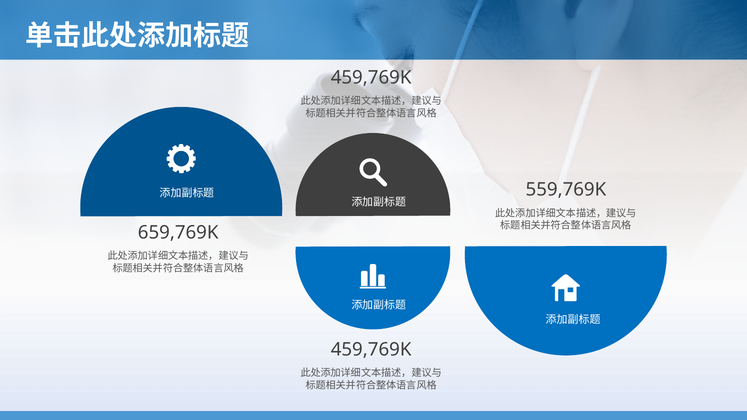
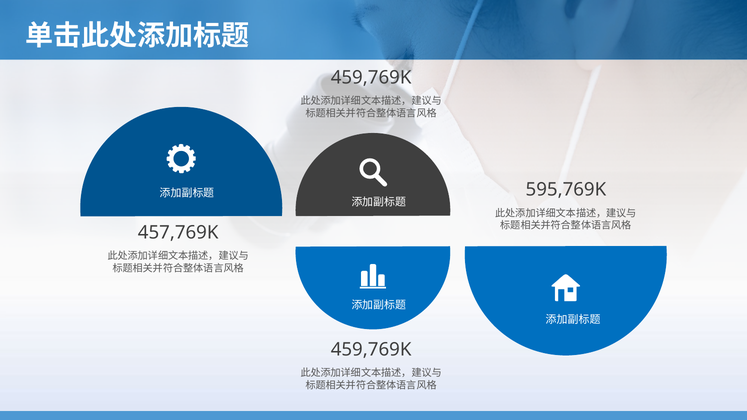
559,769K: 559,769K -> 595,769K (566, 190)
659,769K: 659,769K -> 457,769K (178, 233)
